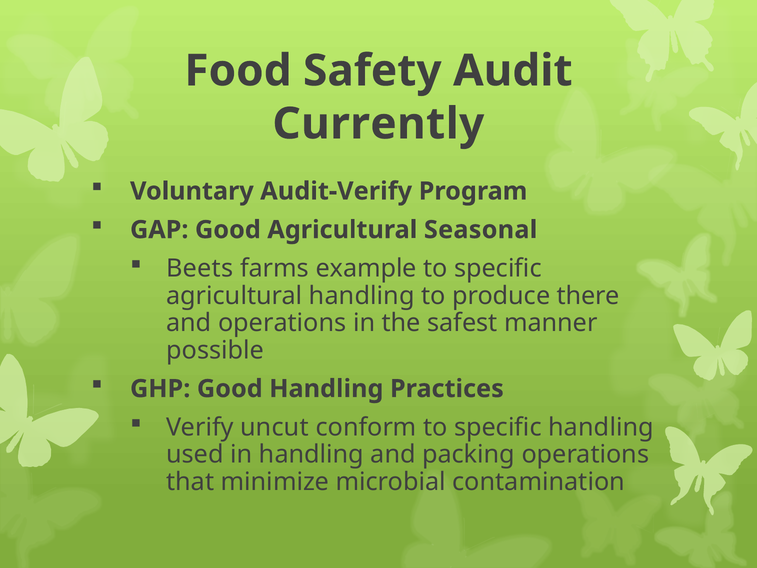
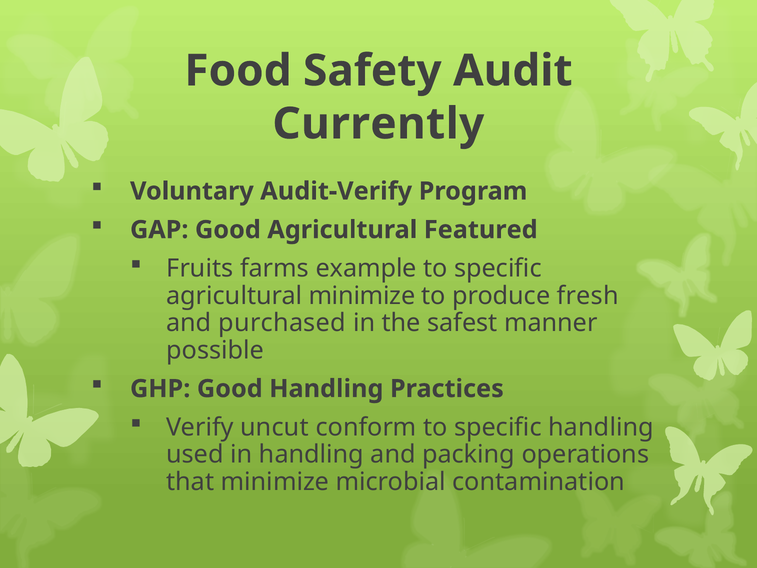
Seasonal: Seasonal -> Featured (481, 230)
Beets: Beets -> Fruits (200, 268)
agricultural handling: handling -> minimize (362, 296)
there: there -> fresh (588, 296)
and operations: operations -> purchased (282, 323)
